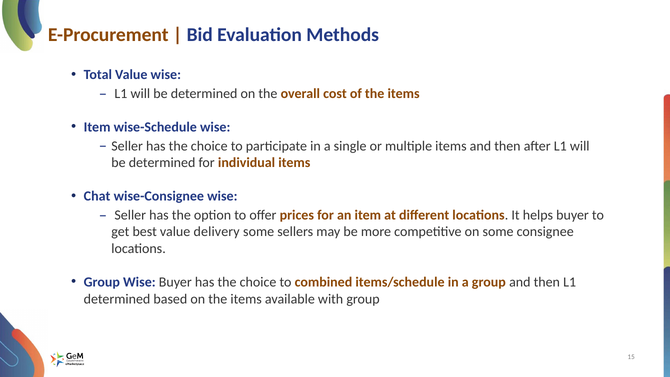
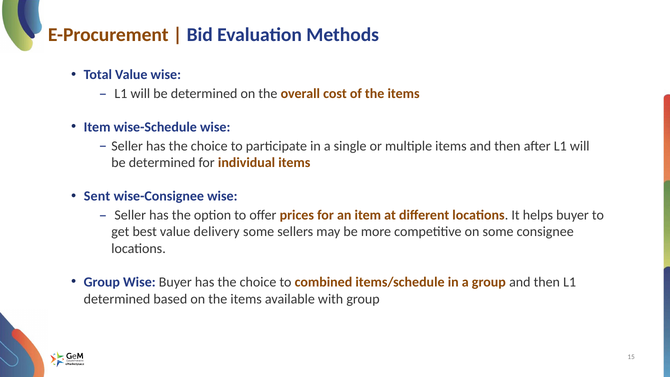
Chat: Chat -> Sent (97, 196)
